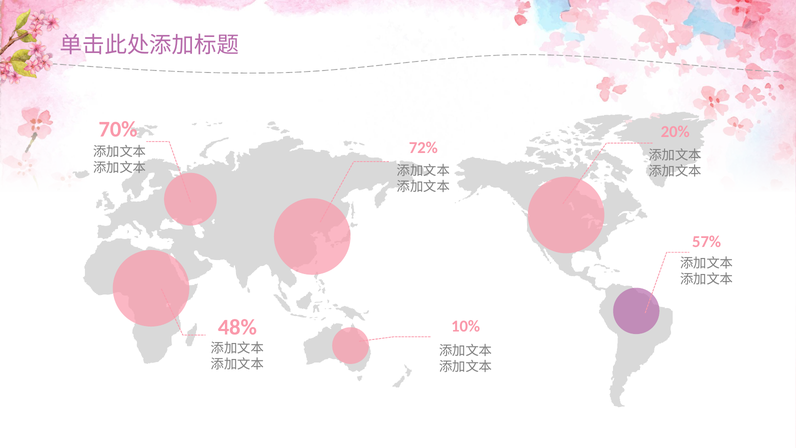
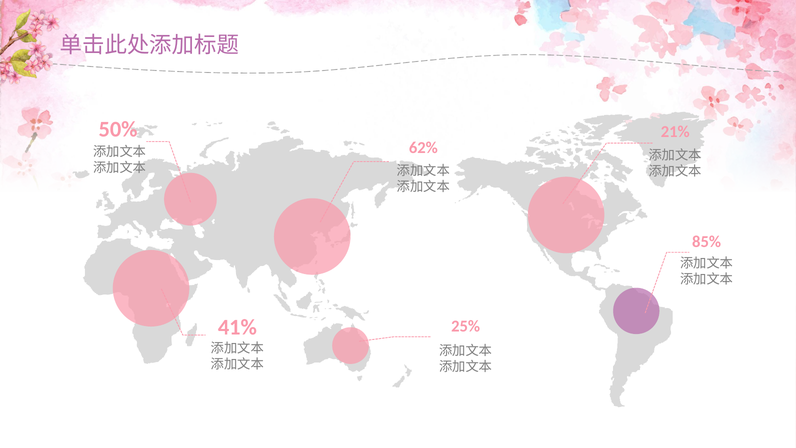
70%: 70% -> 50% (118, 129)
20%: 20% -> 21% (675, 132)
72%: 72% -> 62% (423, 148)
57%: 57% -> 85% (707, 242)
48%: 48% -> 41% (237, 327)
10%: 10% -> 25% (466, 326)
